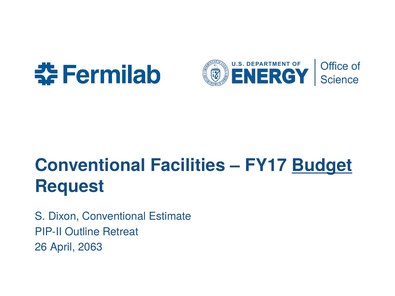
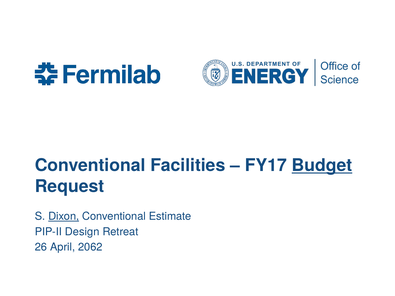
Dixon underline: none -> present (64, 217)
Outline: Outline -> Design (82, 232)
2063: 2063 -> 2062 (90, 247)
